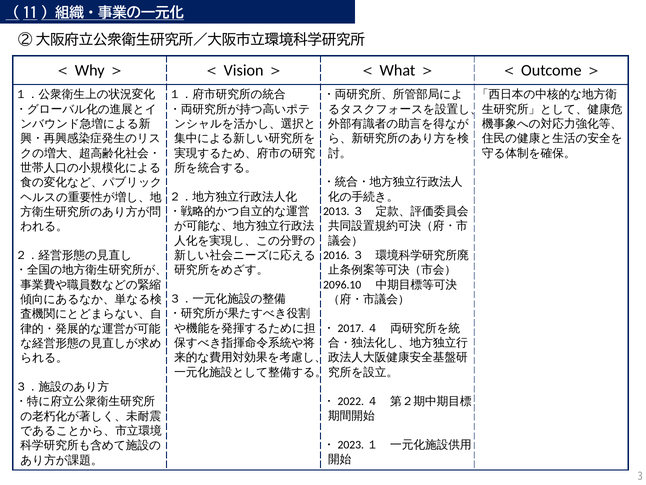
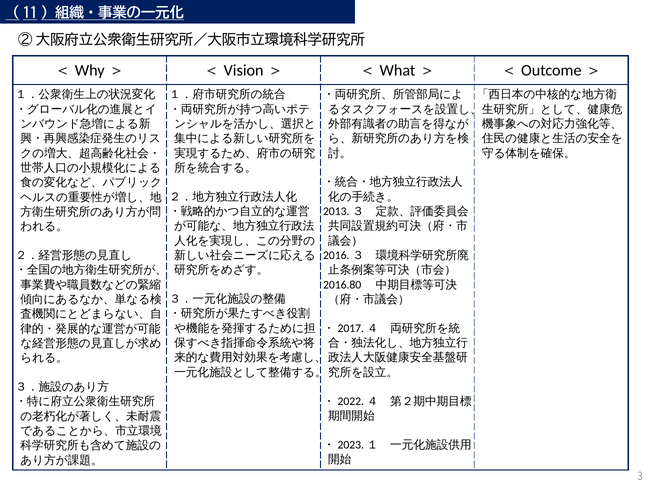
2096.10: 2096.10 -> 2016.80 (342, 284)
